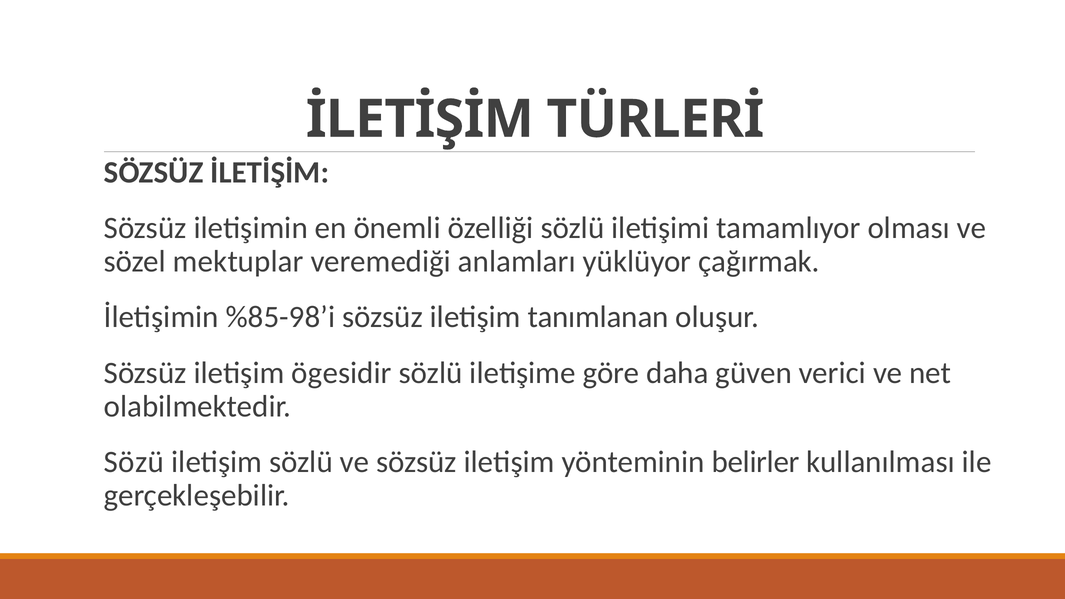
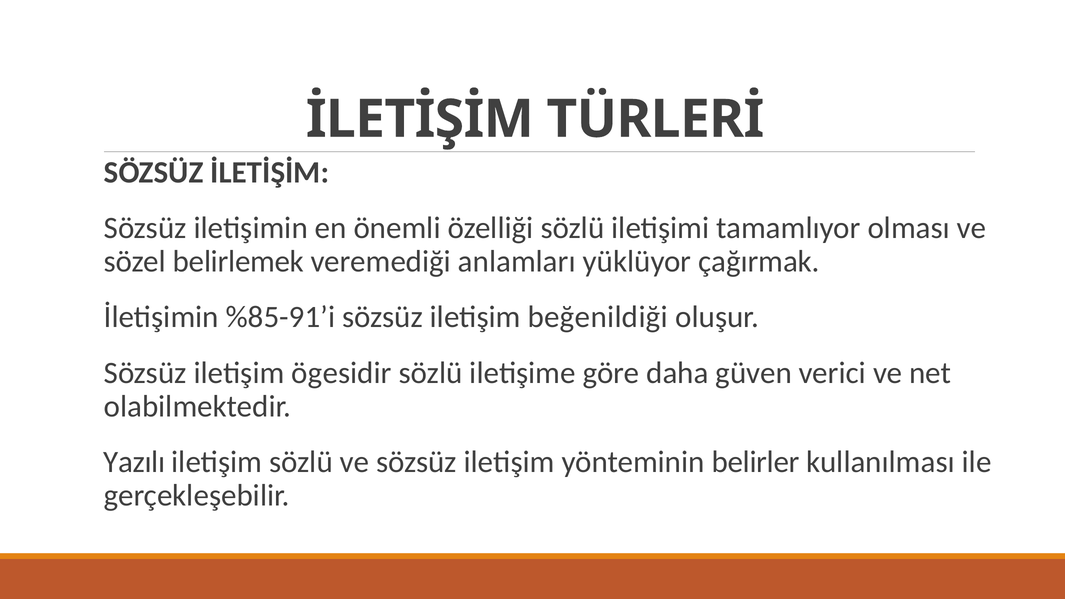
mektuplar: mektuplar -> belirlemek (239, 261)
%85-98’i: %85-98’i -> %85-91’i (280, 317)
tanımlanan: tanımlanan -> beğenildiği (598, 317)
Sözü: Sözü -> Yazılı (134, 462)
